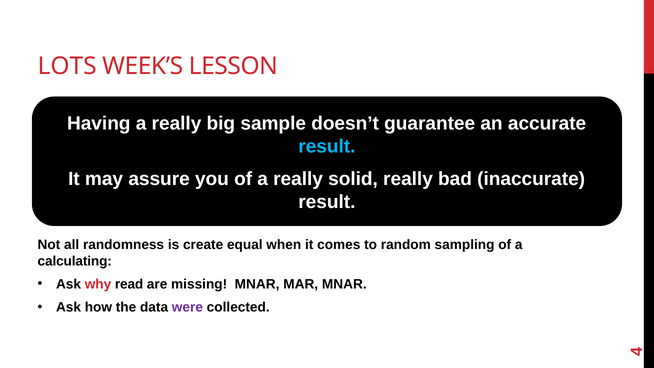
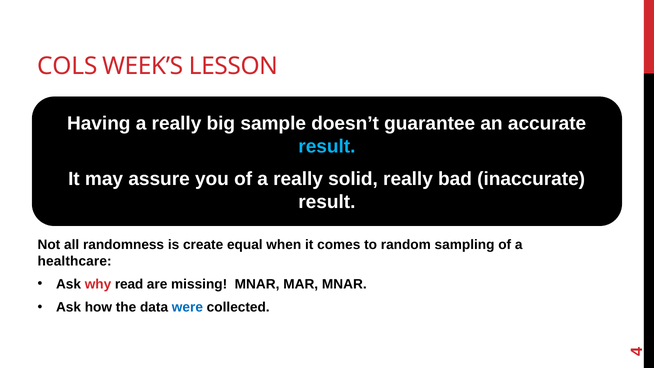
LOTS: LOTS -> COLS (67, 66)
calculating: calculating -> healthcare (75, 261)
were colour: purple -> blue (187, 307)
